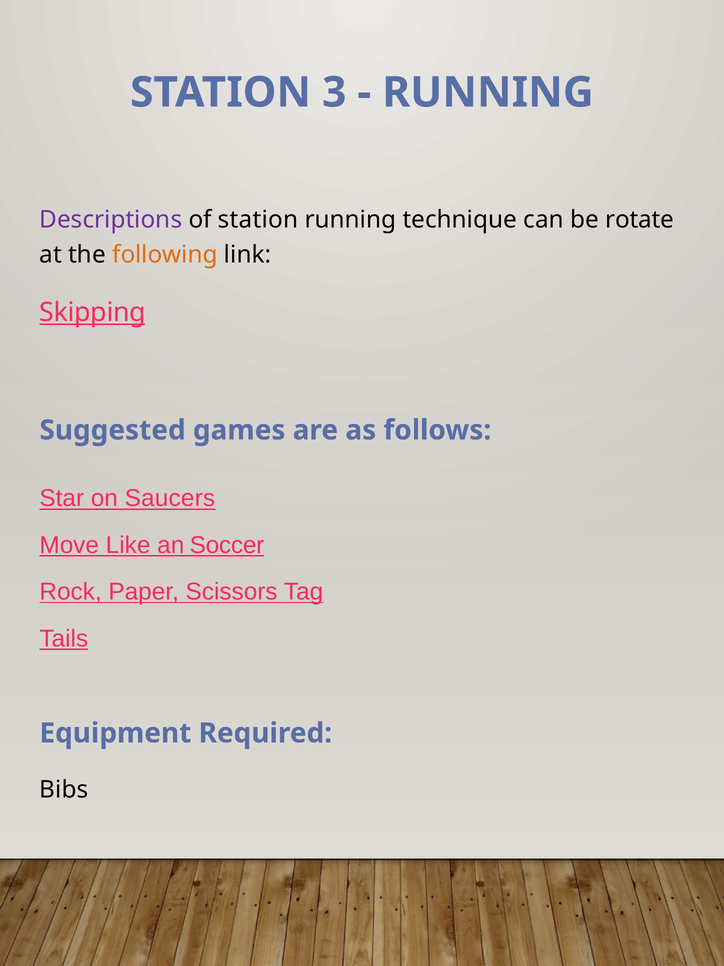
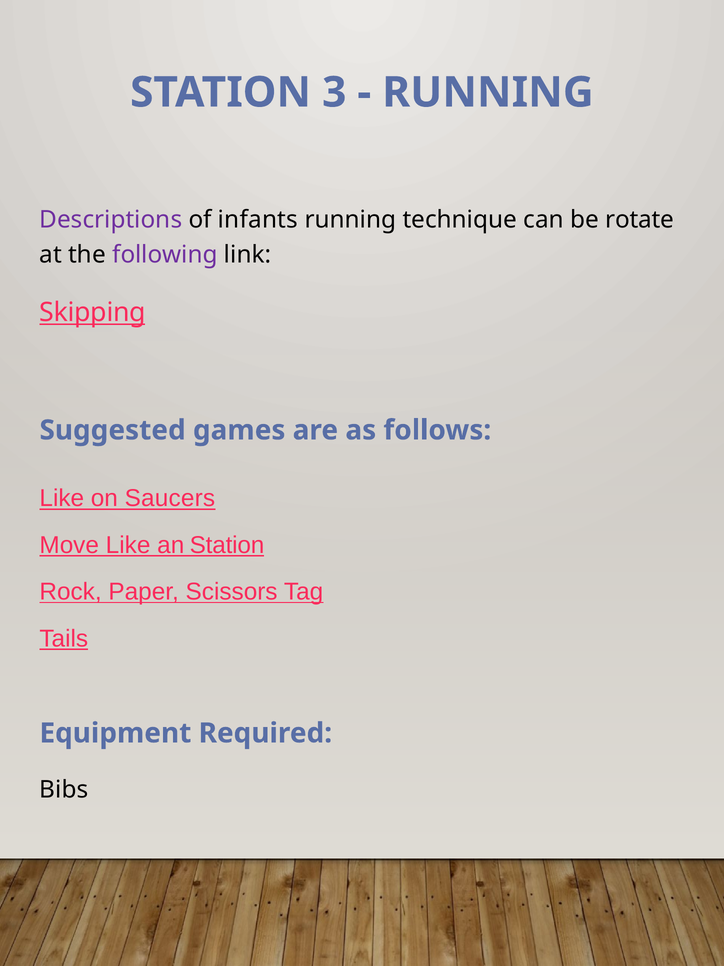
of station: station -> infants (258, 220)
following colour: orange -> purple (165, 255)
Star: Star -> Like (62, 498)
an Soccer: Soccer -> Station (227, 545)
